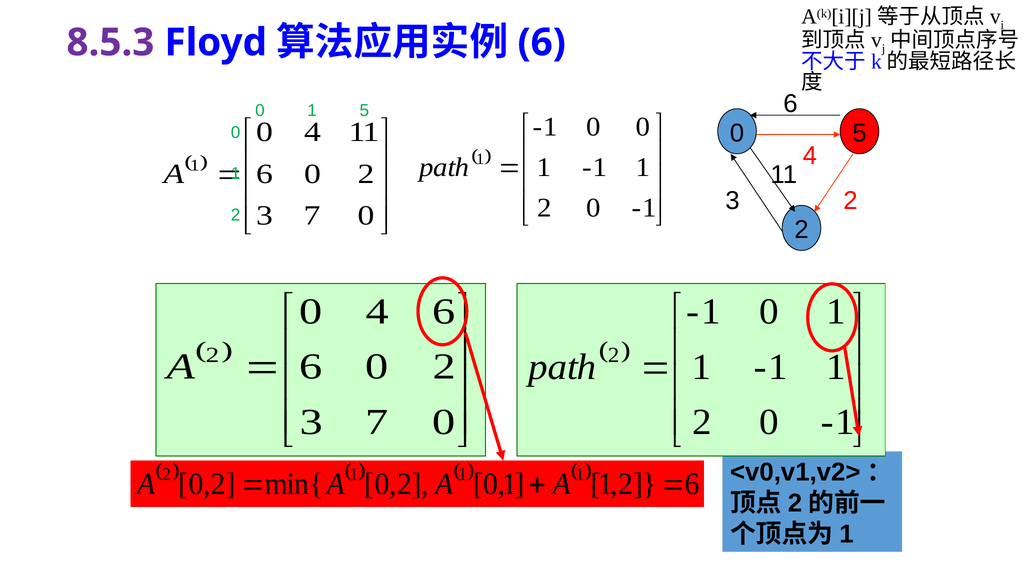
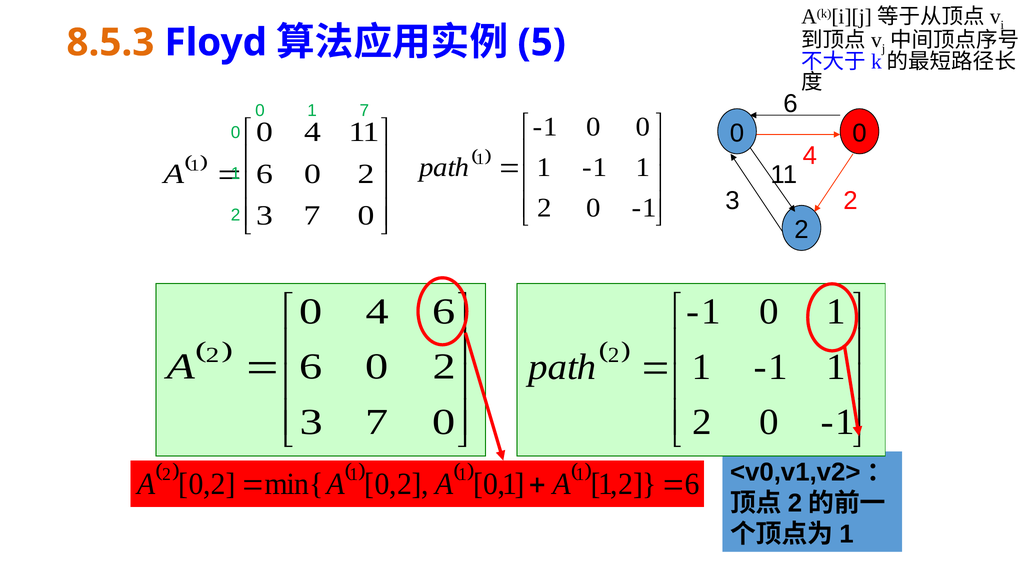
8.5.3 colour: purple -> orange (110, 43)
6: 6 -> 5 (542, 43)
1 5: 5 -> 7 (364, 110)
5: 5 -> 0 (859, 133)
